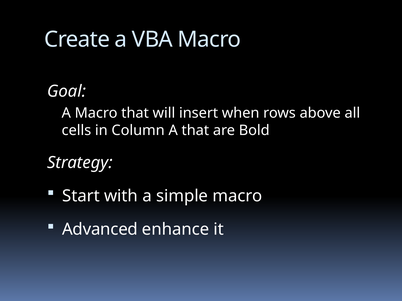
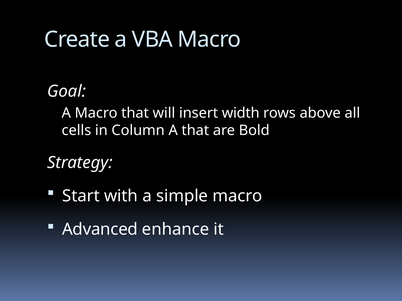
when: when -> width (241, 113)
